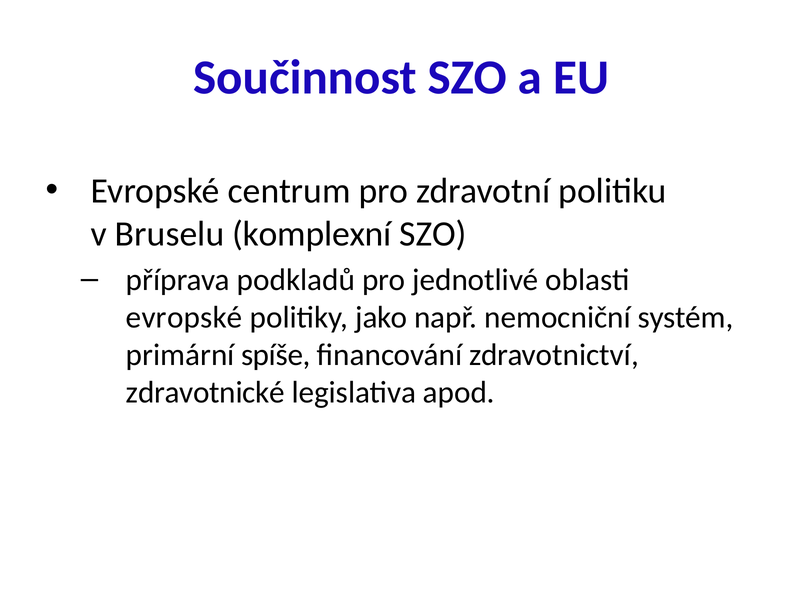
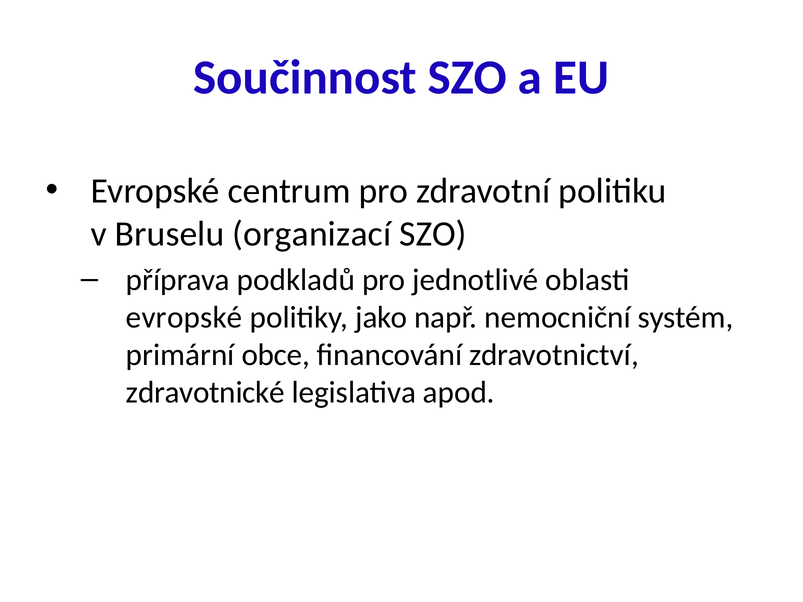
komplexní: komplexní -> organizací (312, 234)
spíše: spíše -> obce (276, 355)
